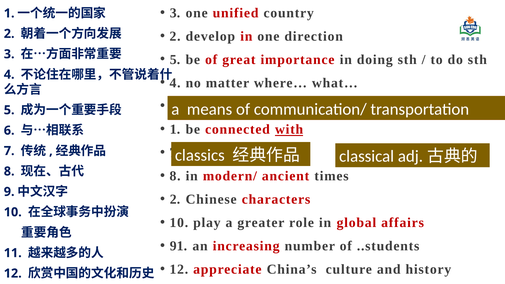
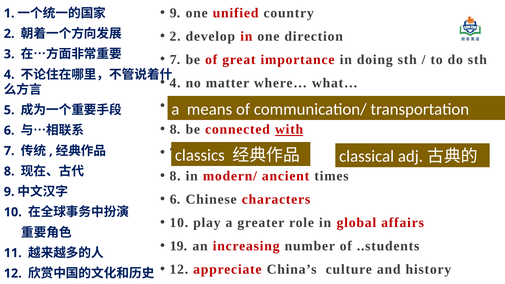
3: 3 -> 9 (175, 13)
5: 5 -> 7 (175, 60)
1: 1 -> 8 (175, 129)
2: 2 -> 6 (175, 199)
91: 91 -> 19 (178, 246)
